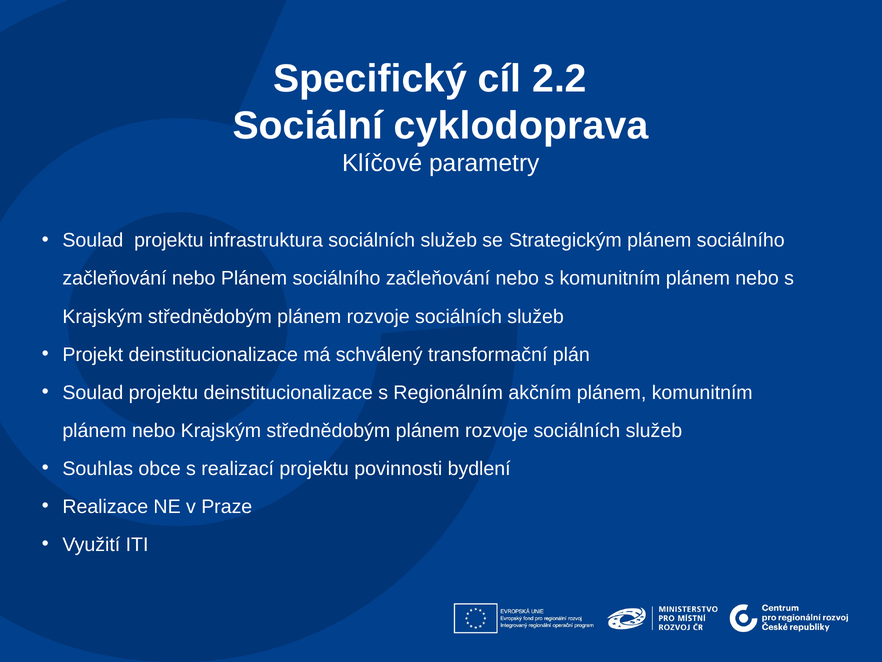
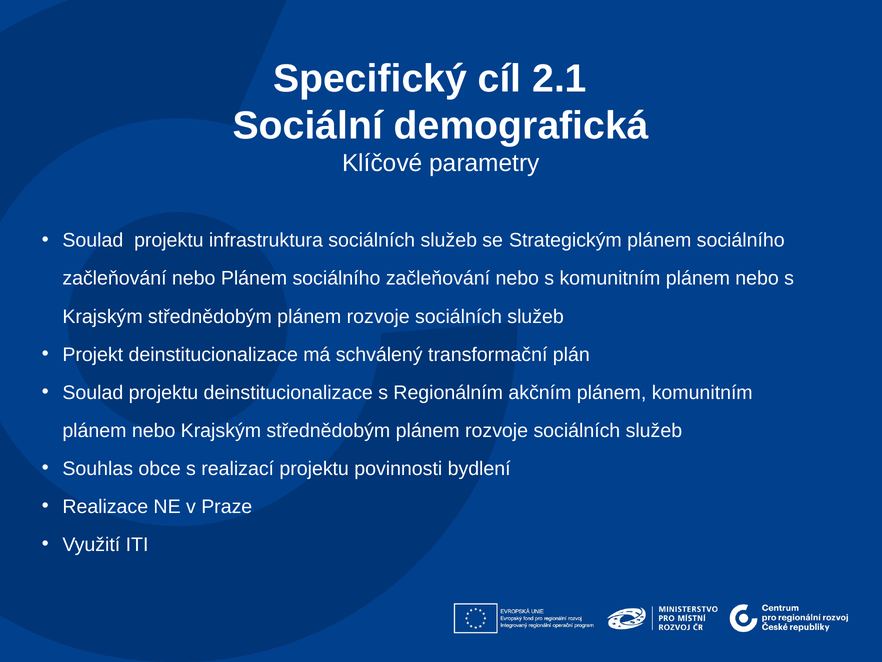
2.2: 2.2 -> 2.1 (560, 79)
cyklodoprava: cyklodoprava -> demografická (521, 126)
